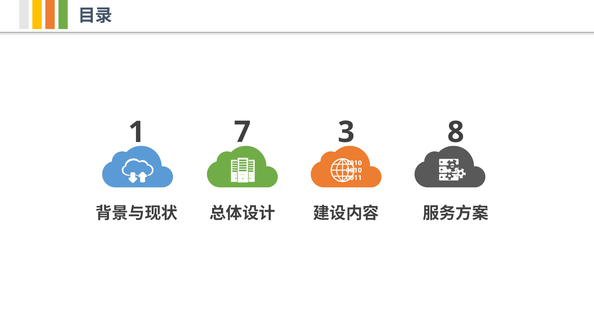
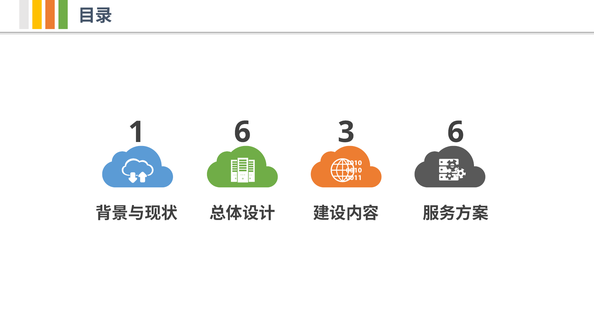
1 7: 7 -> 6 (242, 132)
3 8: 8 -> 6 (456, 132)
